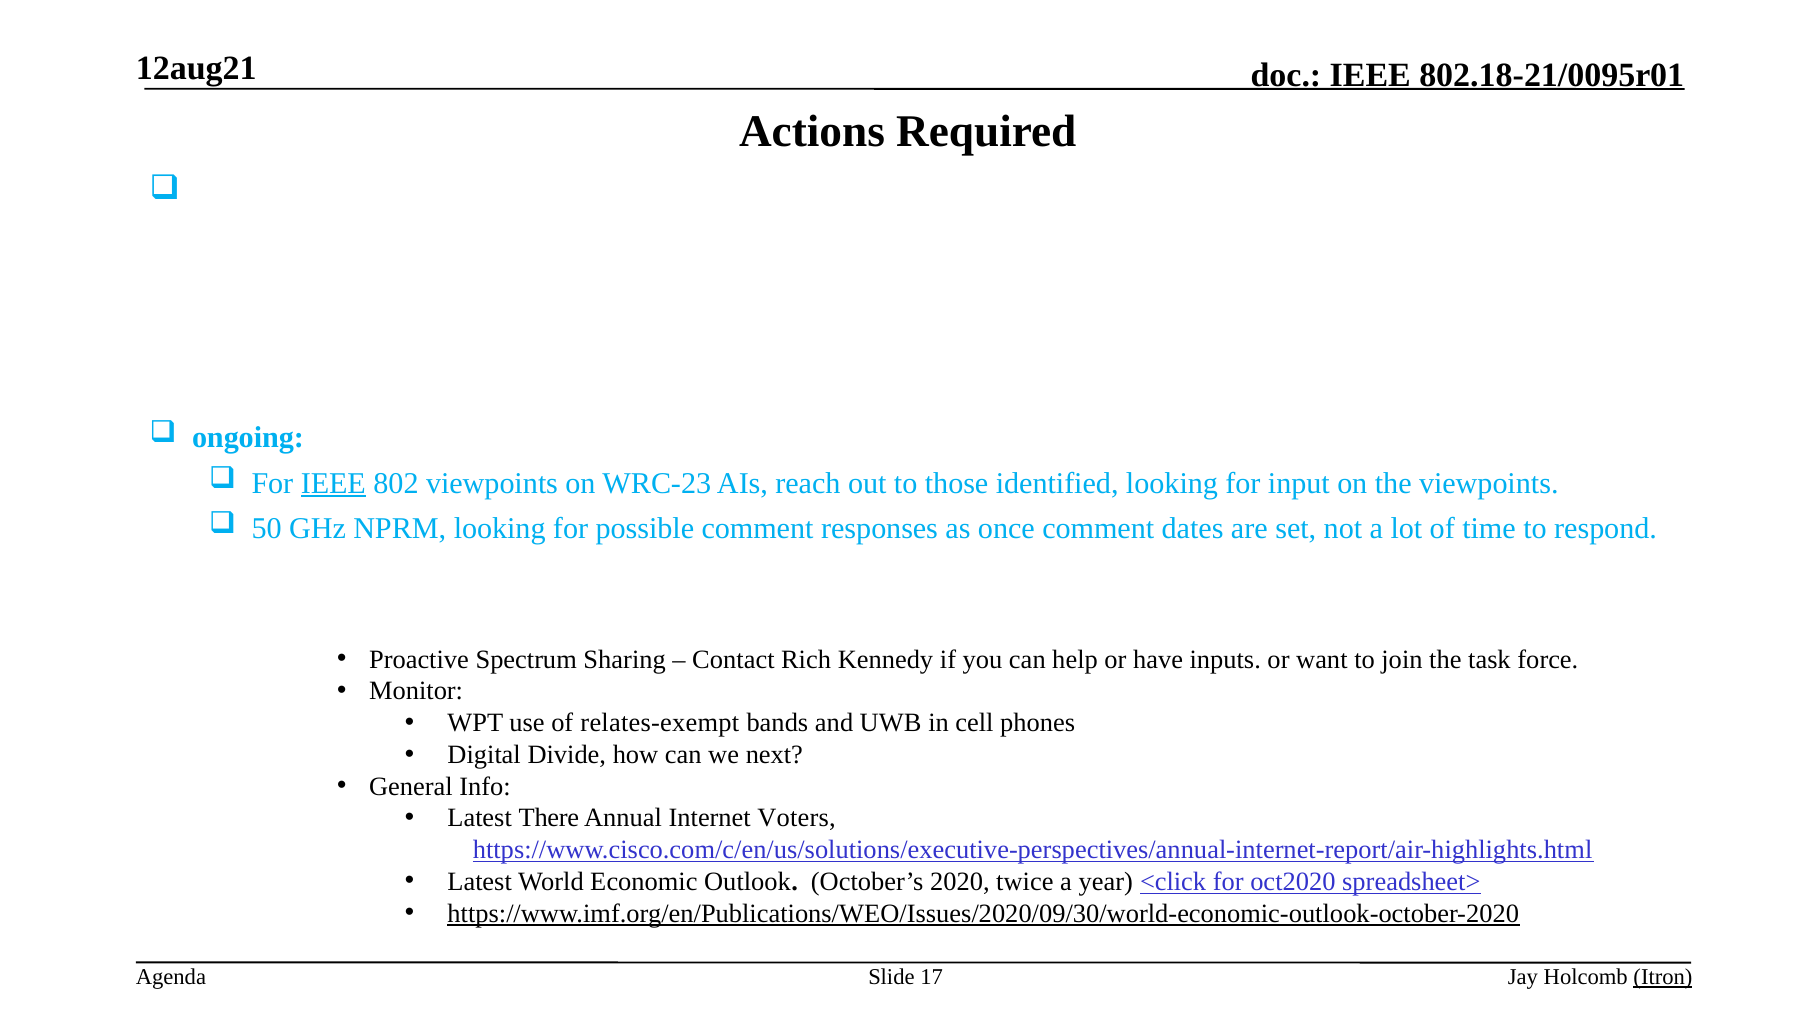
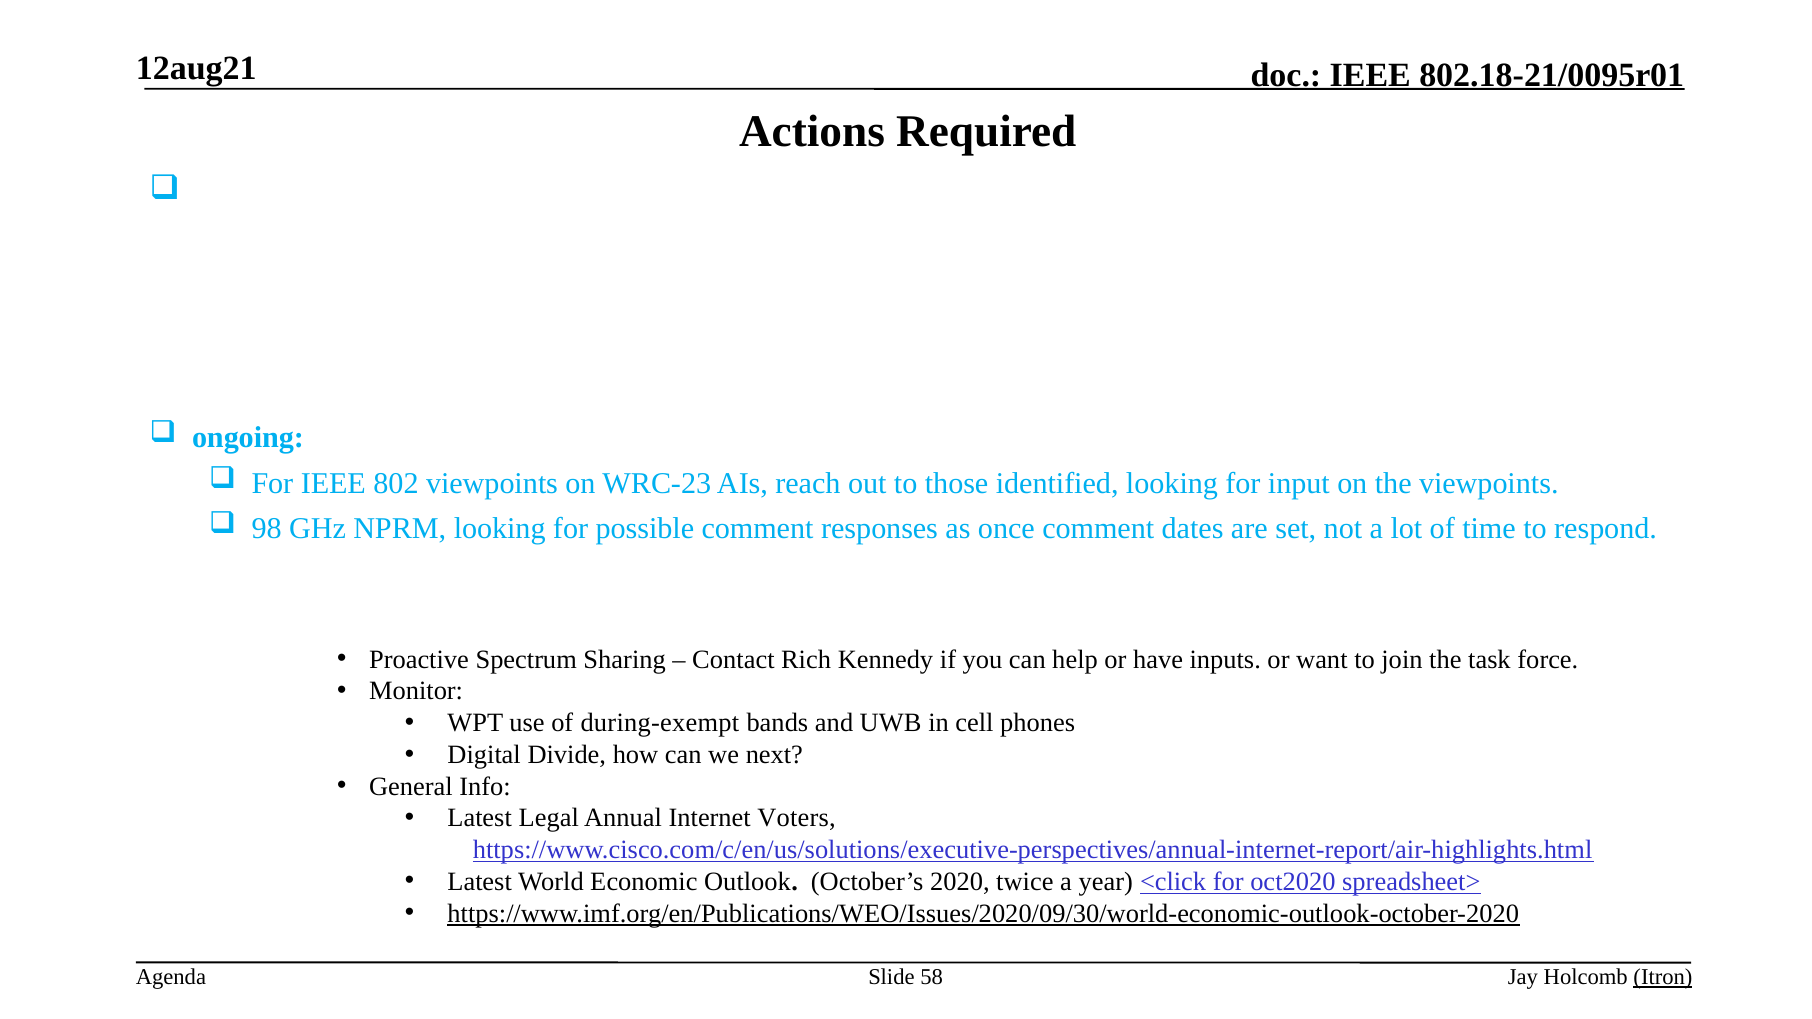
IEEE underline: present -> none (333, 484)
50: 50 -> 98 (267, 529)
relates-exempt: relates-exempt -> during-exempt (660, 723)
There: There -> Legal (549, 818)
17: 17 -> 58 (932, 978)
